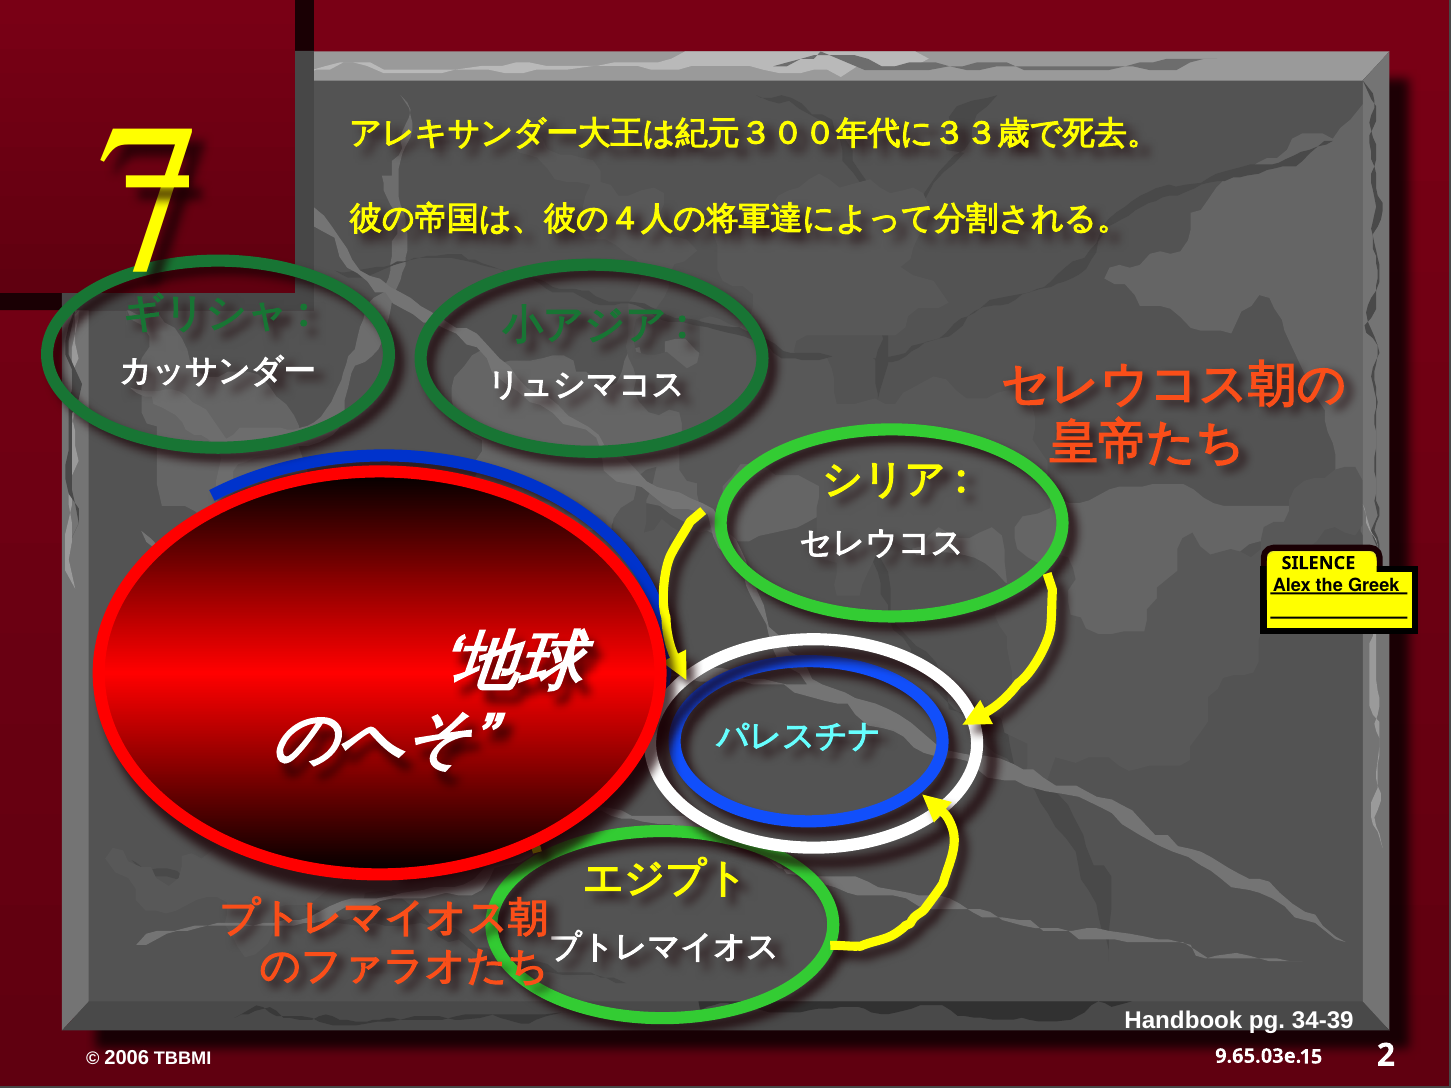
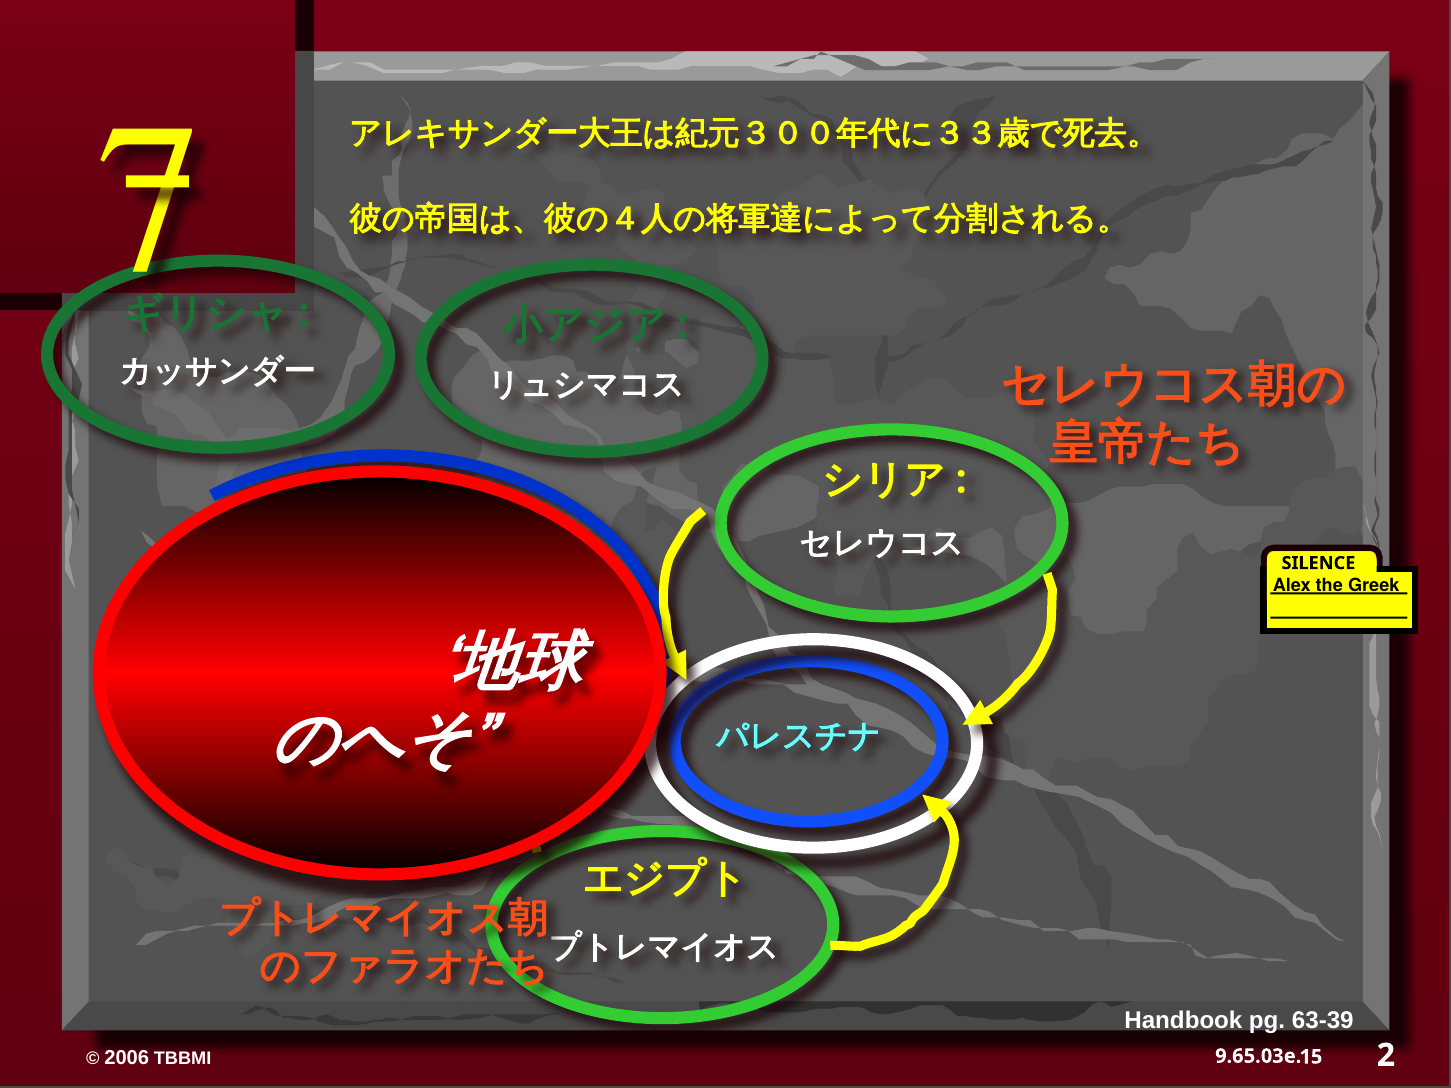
34-39: 34-39 -> 63-39 (1323, 1021)
